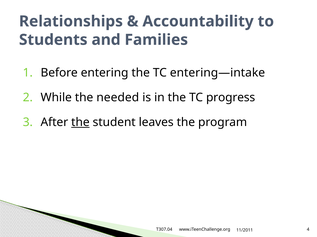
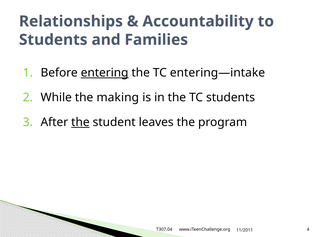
entering underline: none -> present (105, 73)
needed: needed -> making (118, 98)
TC progress: progress -> students (231, 98)
